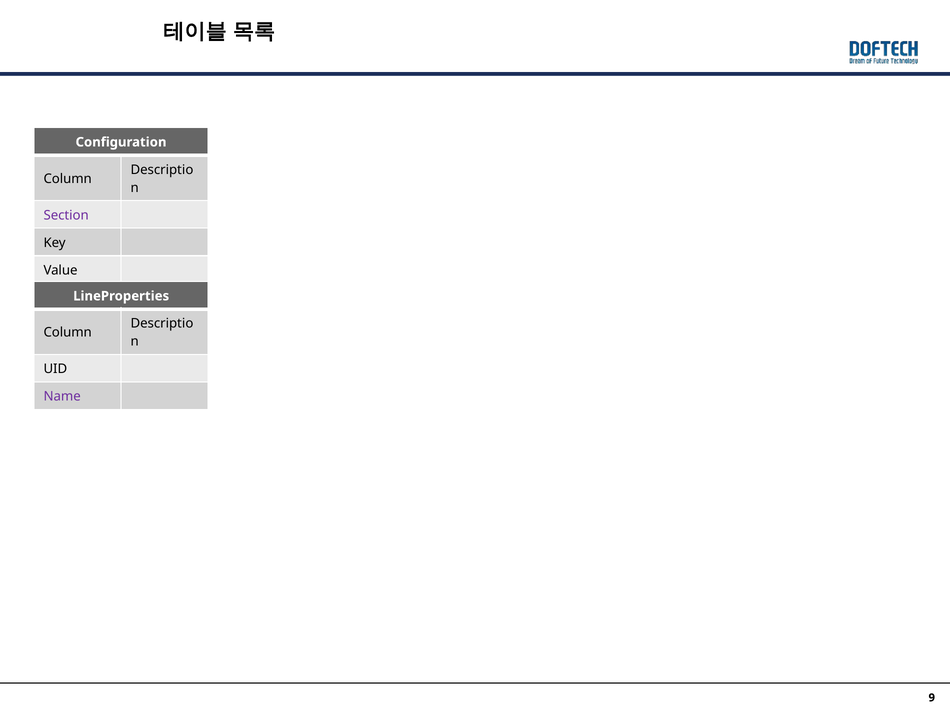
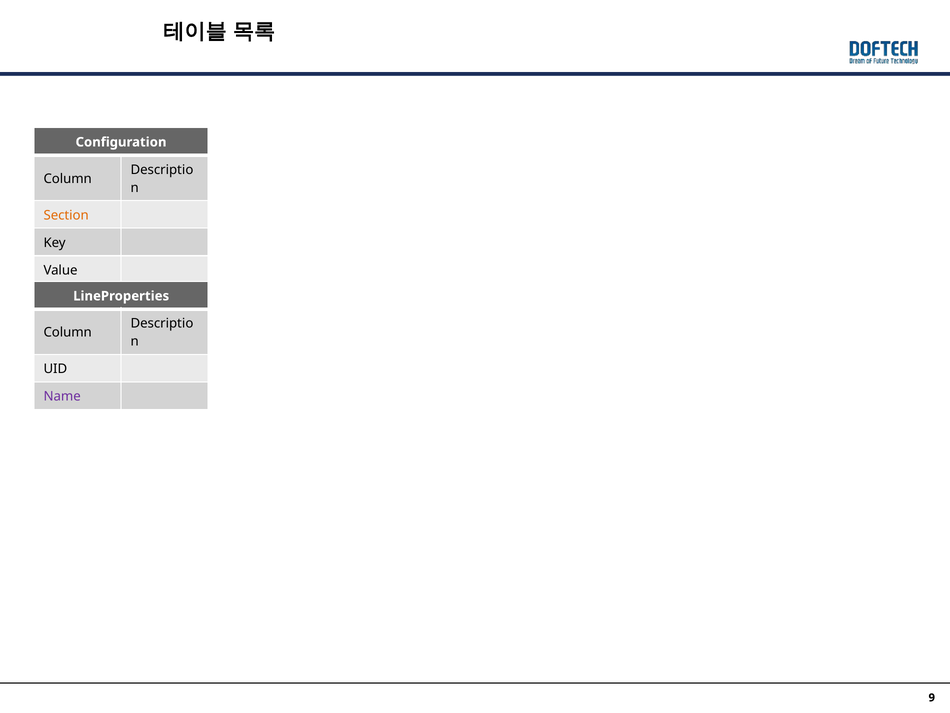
Section colour: purple -> orange (66, 215)
